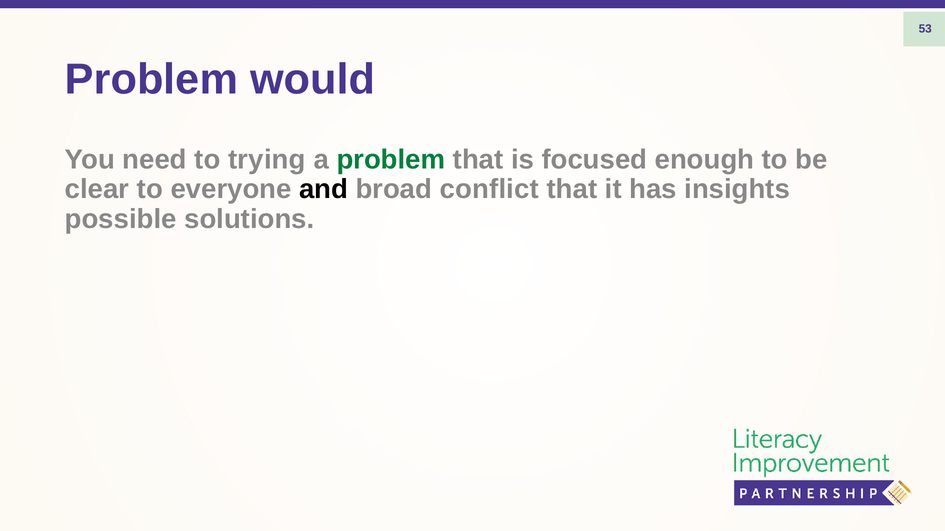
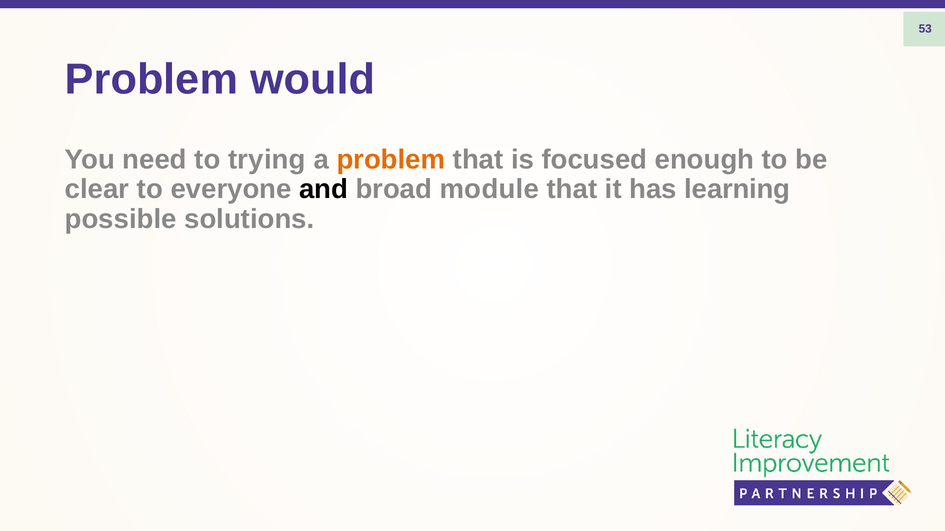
problem colour: green -> orange (391, 160)
conflict: conflict -> module (489, 190)
insights: insights -> learning (737, 190)
